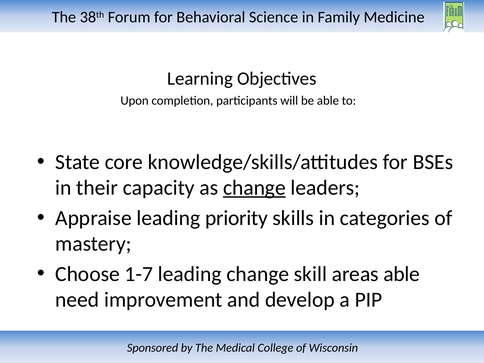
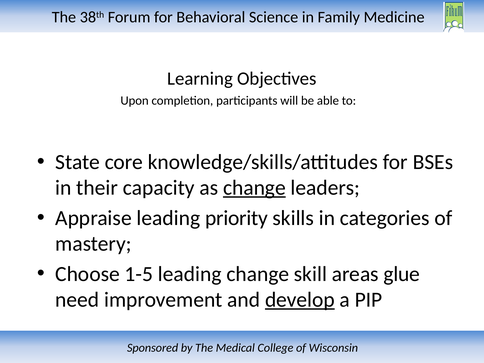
1-7: 1-7 -> 1-5 (139, 274)
areas able: able -> glue (402, 274)
develop underline: none -> present (300, 300)
